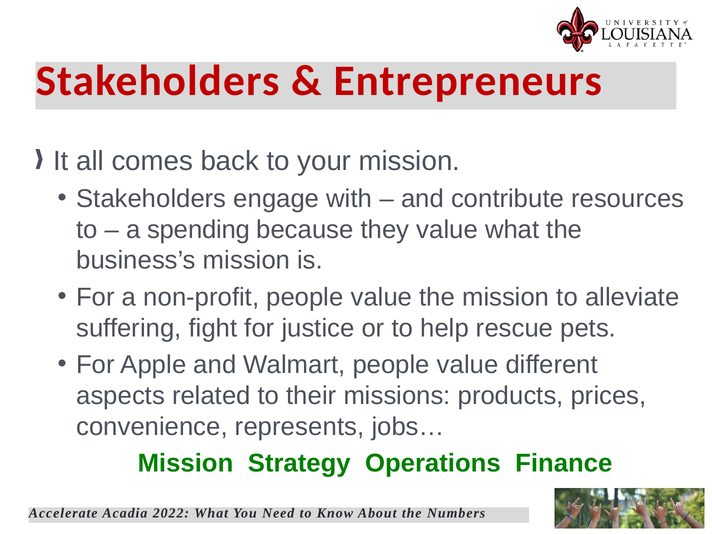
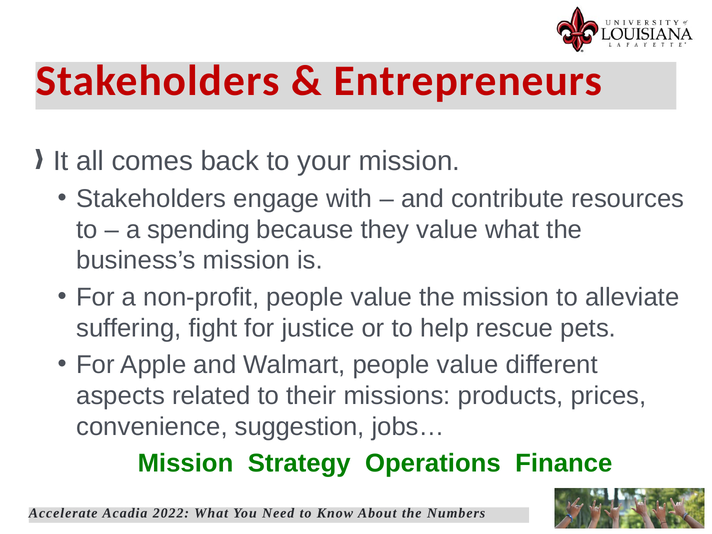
represents: represents -> suggestion (300, 427)
